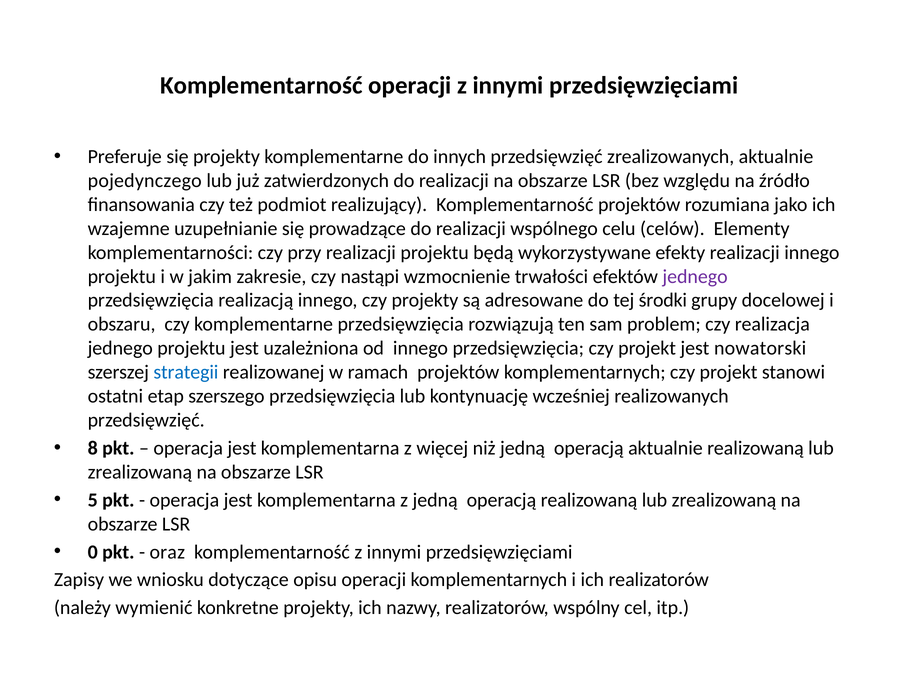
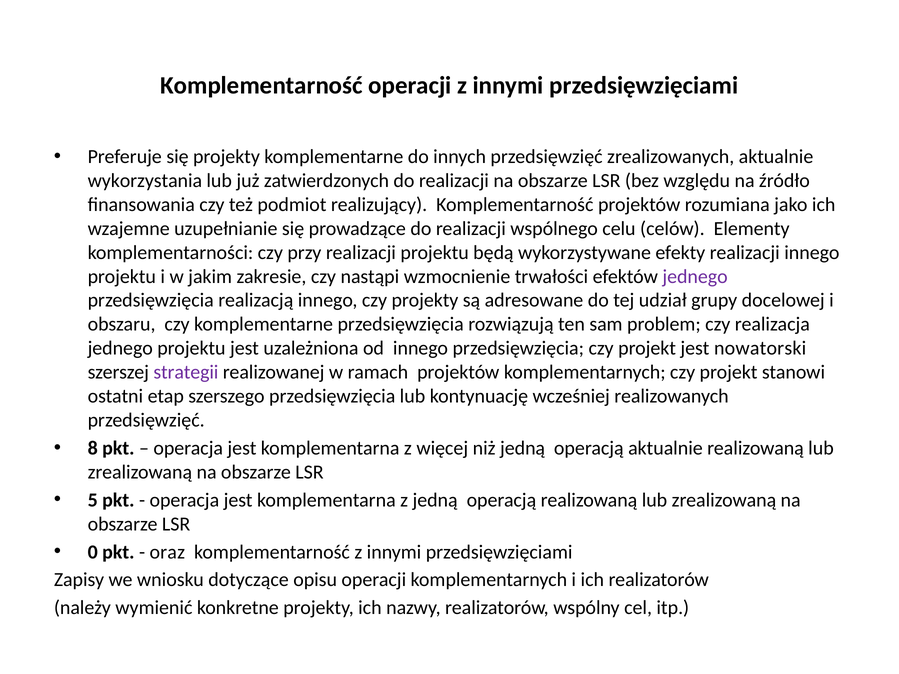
pojedynczego: pojedynczego -> wykorzystania (145, 181)
środki: środki -> udział (663, 301)
strategii colour: blue -> purple (186, 372)
